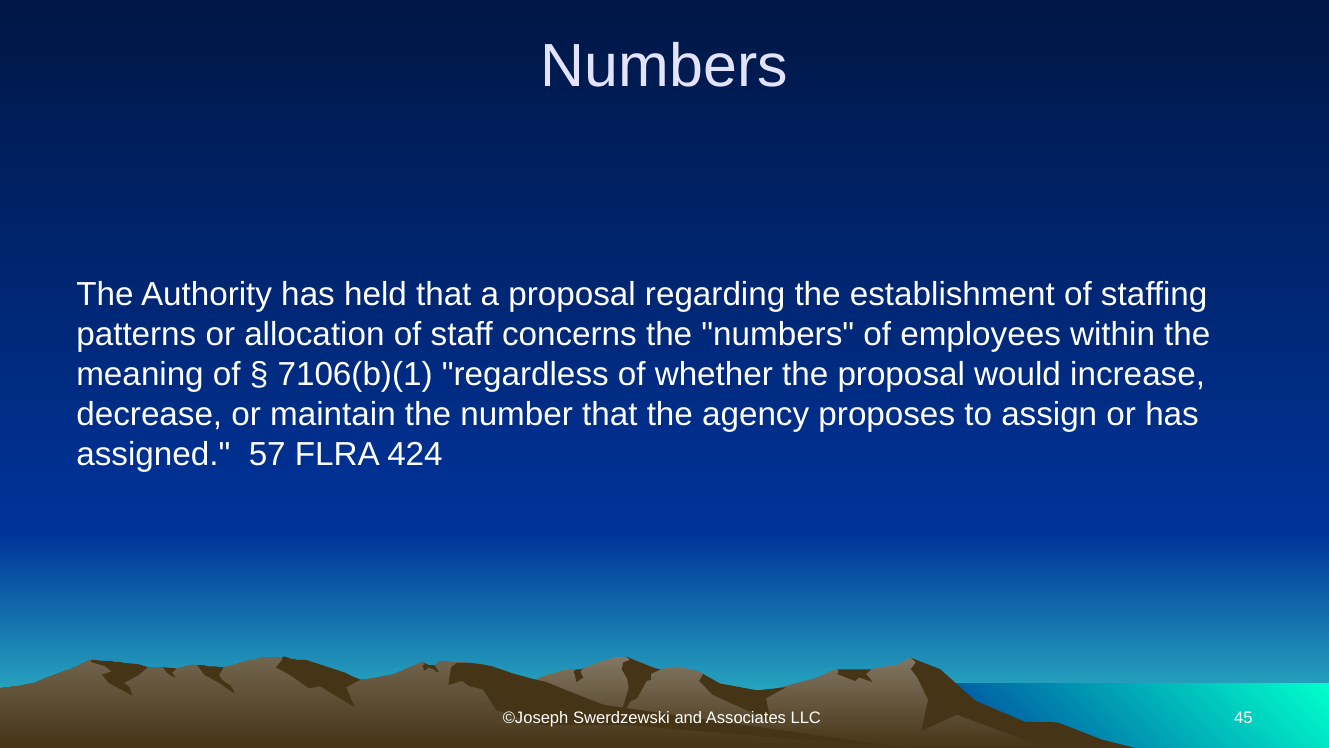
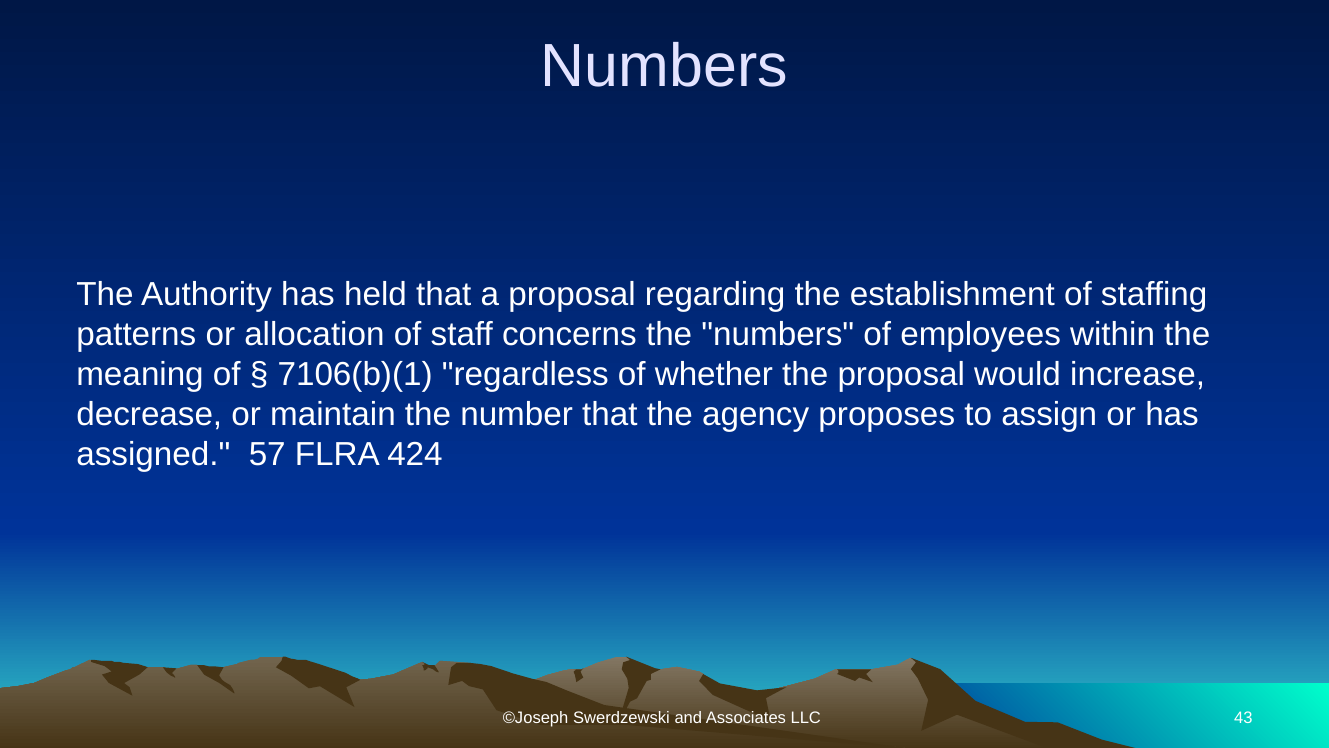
45: 45 -> 43 (1243, 717)
